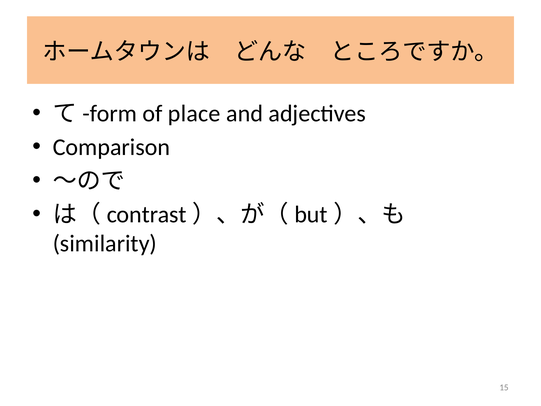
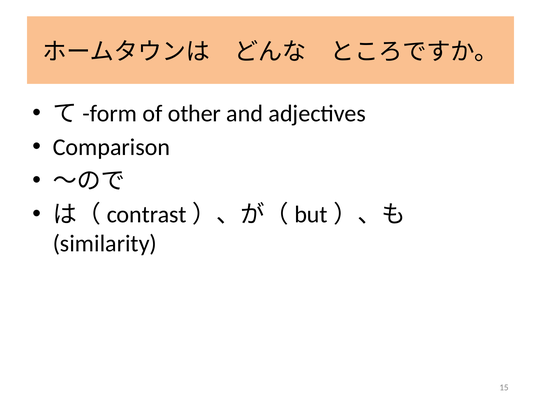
place: place -> other (194, 113)
